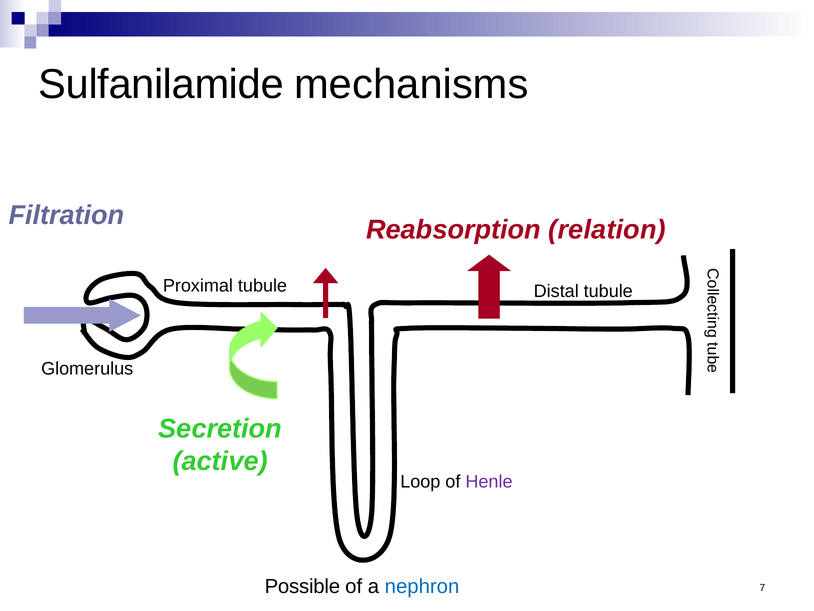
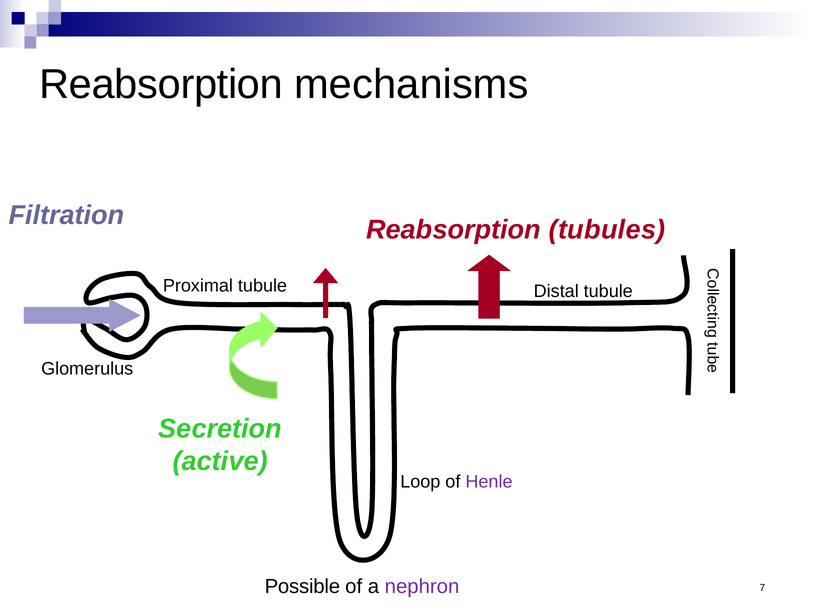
Sulfanilamide: Sulfanilamide -> Reabsorption (161, 84)
relation: relation -> tubules (607, 230)
nephron colour: blue -> purple (422, 586)
